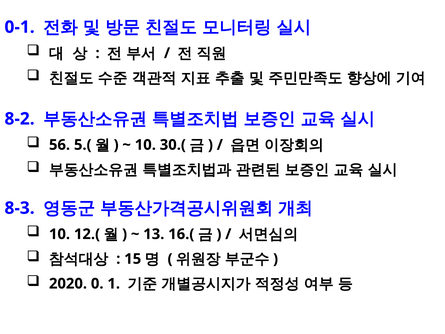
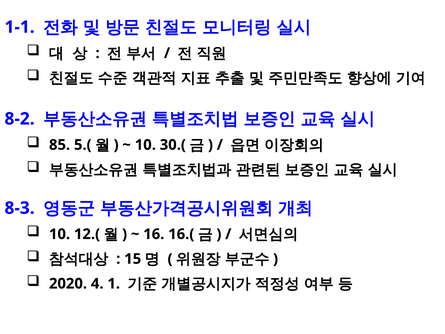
0-1: 0-1 -> 1-1 (20, 27)
56: 56 -> 85 (60, 145)
13: 13 -> 16 (154, 234)
0: 0 -> 4 (97, 283)
